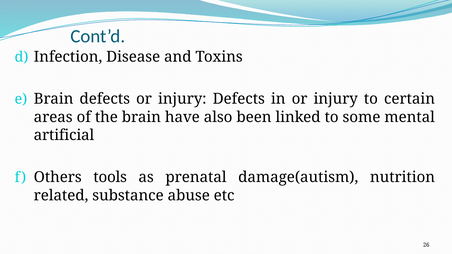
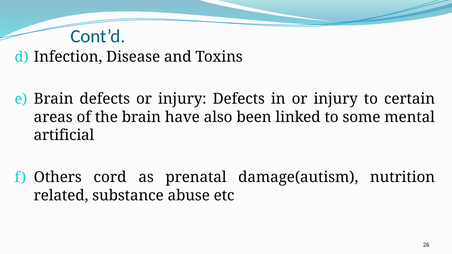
tools: tools -> cord (110, 178)
